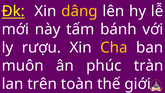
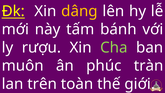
Cha colour: yellow -> light green (114, 47)
